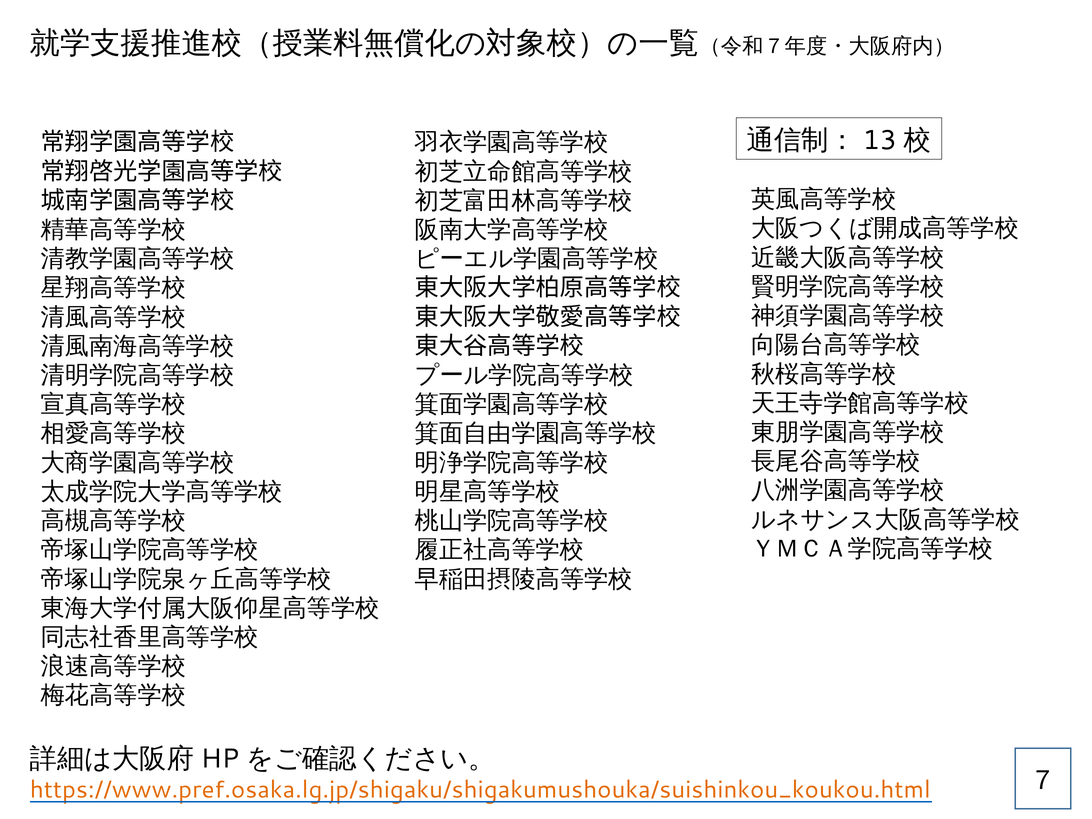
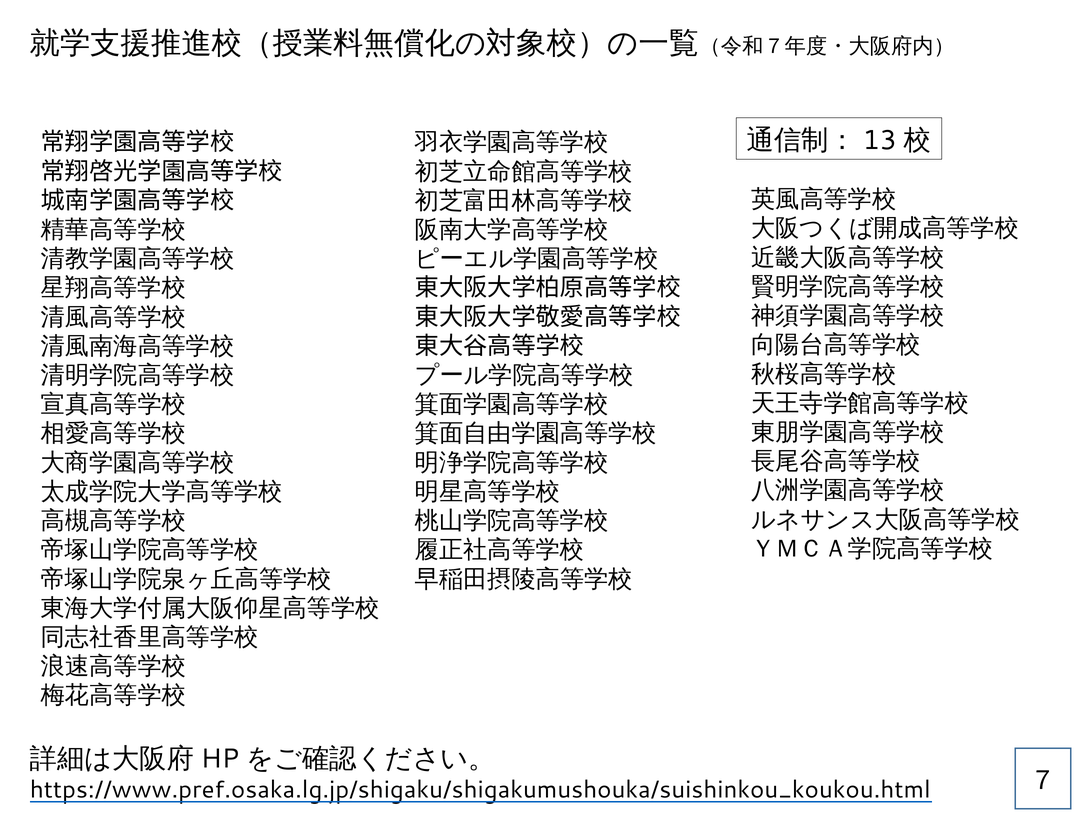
https://www.pref.osaka.lg.jp/shigaku/shigakumushouka/suishinkou_koukou.html colour: orange -> black (480, 790)
